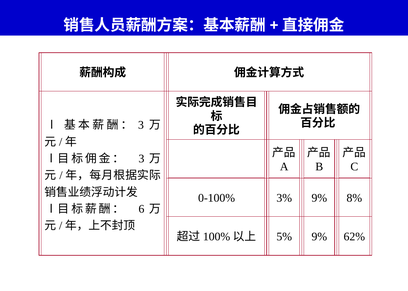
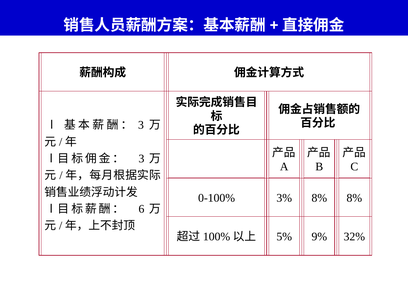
3% 9%: 9% -> 8% (319, 198)
62%: 62% -> 32% (354, 237)
